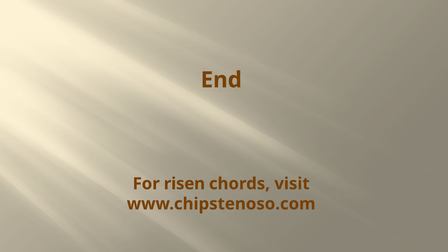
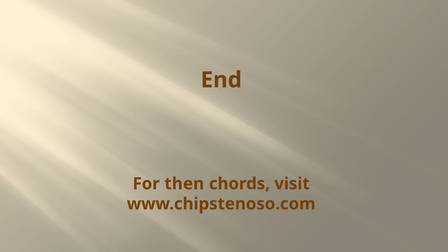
risen: risen -> then (184, 184)
